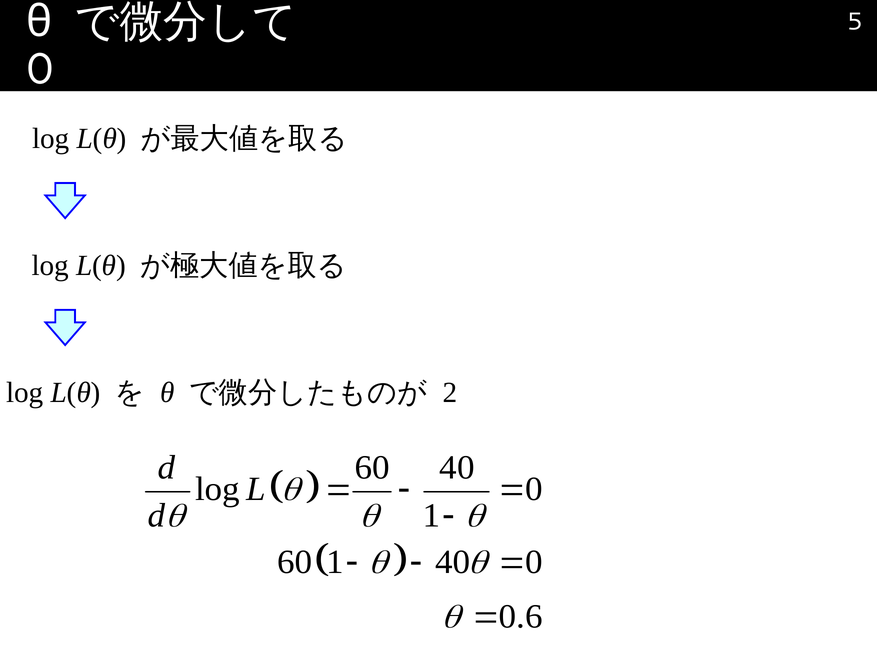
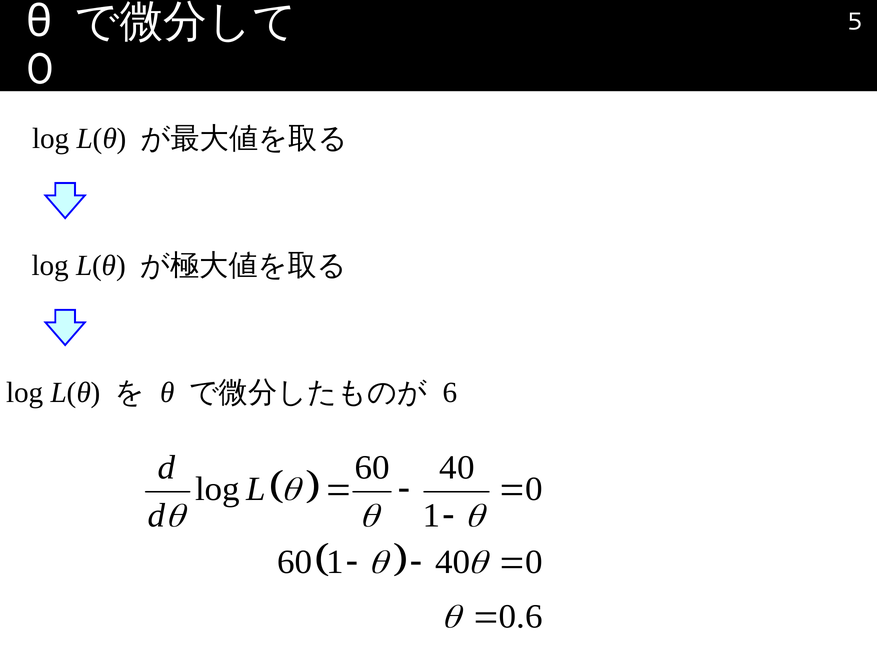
2: 2 -> 6 (450, 393)
